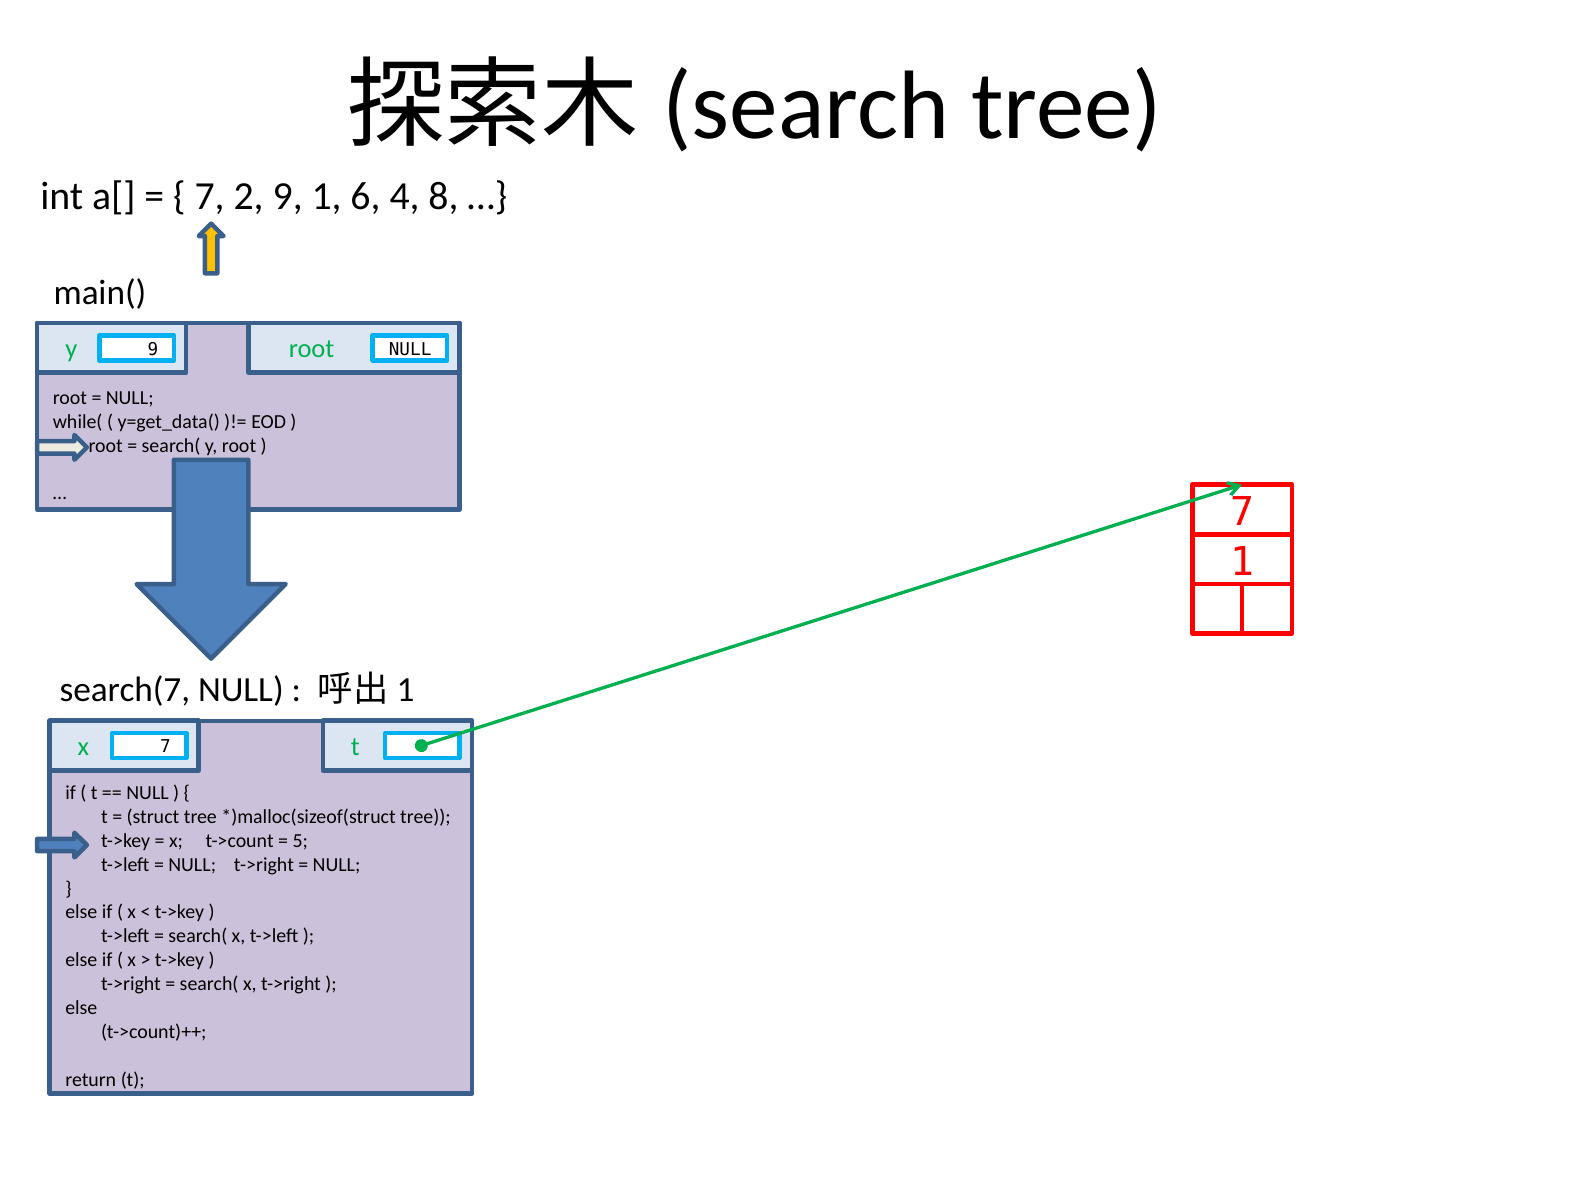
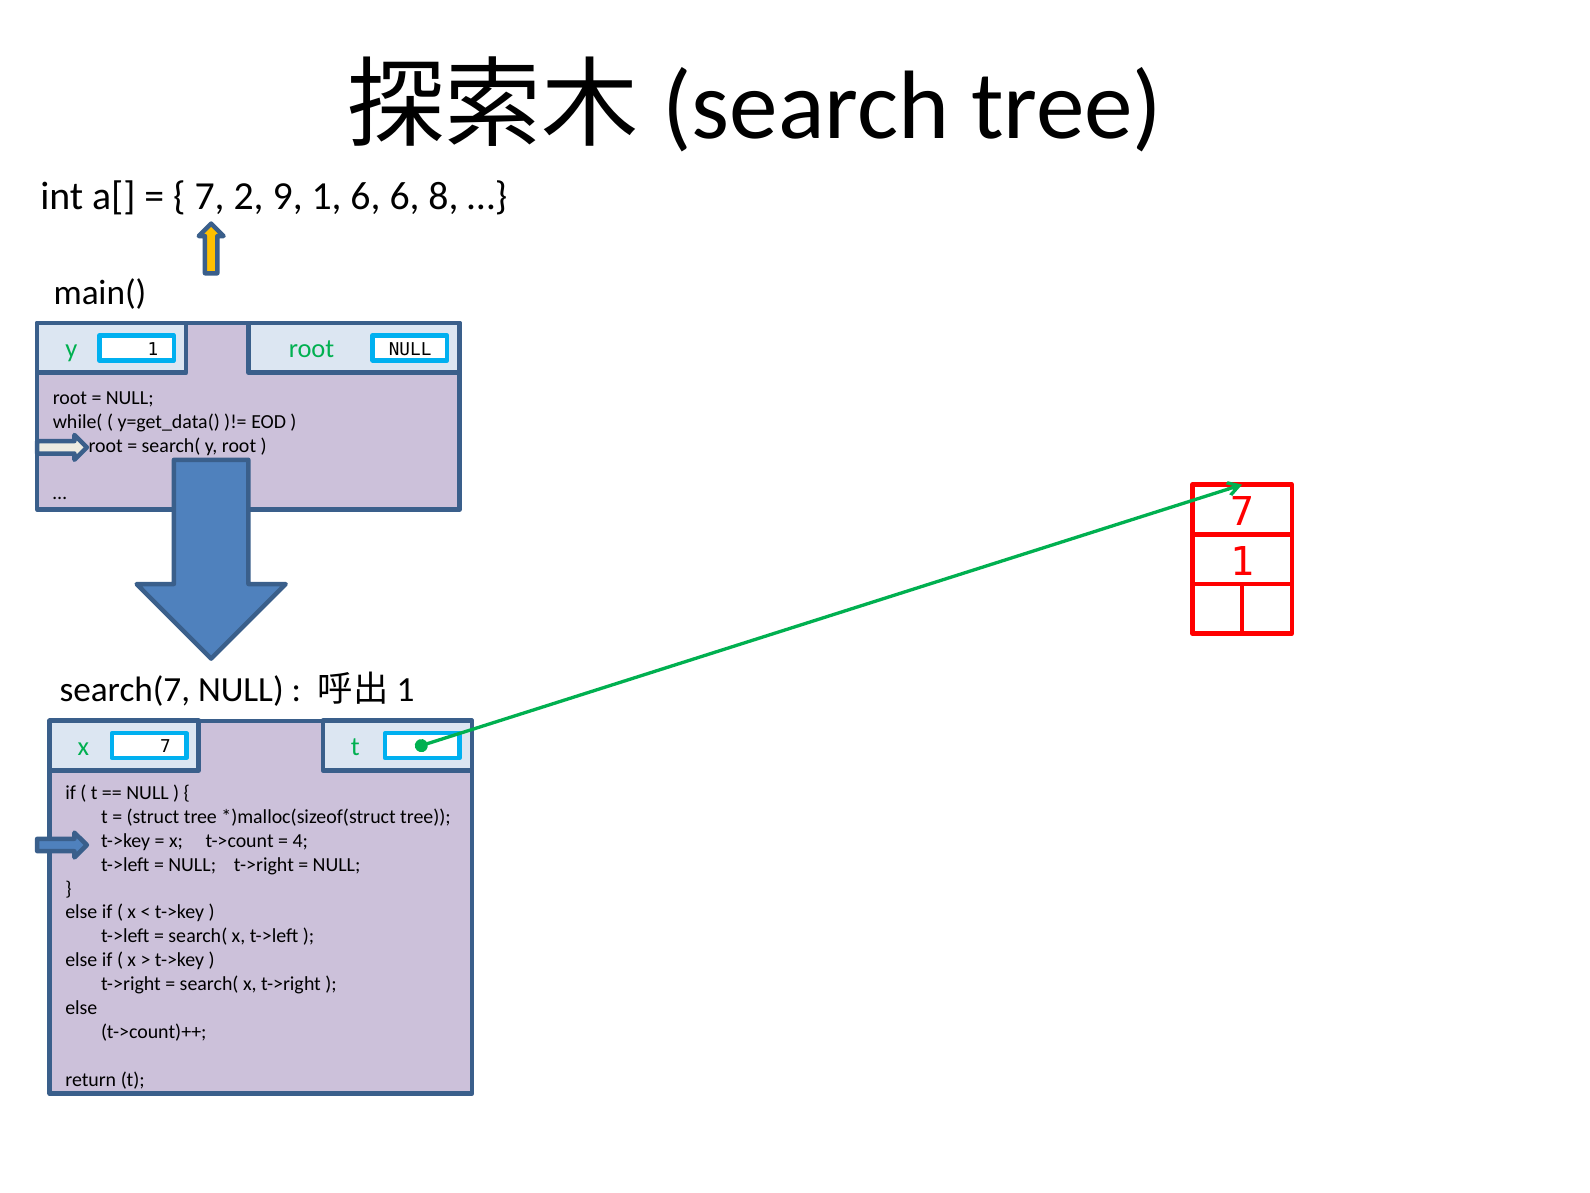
6 4: 4 -> 6 (405, 196)
y 9: 9 -> 1 (153, 349)
5: 5 -> 4 (300, 840)
